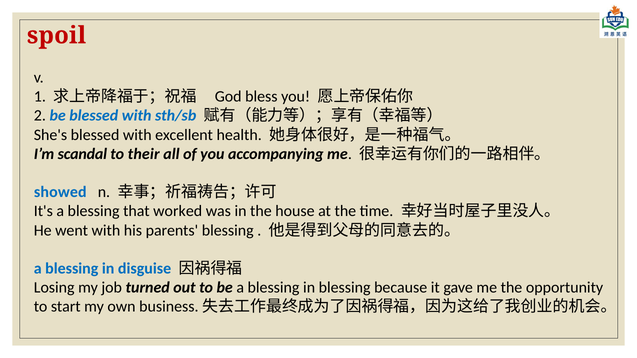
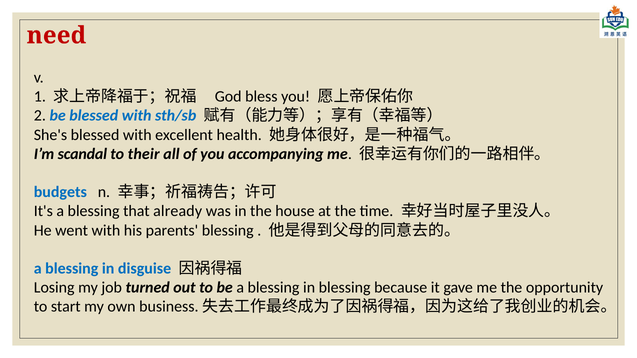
spoil: spoil -> need (56, 35)
showed: showed -> budgets (60, 192)
worked: worked -> already (178, 211)
